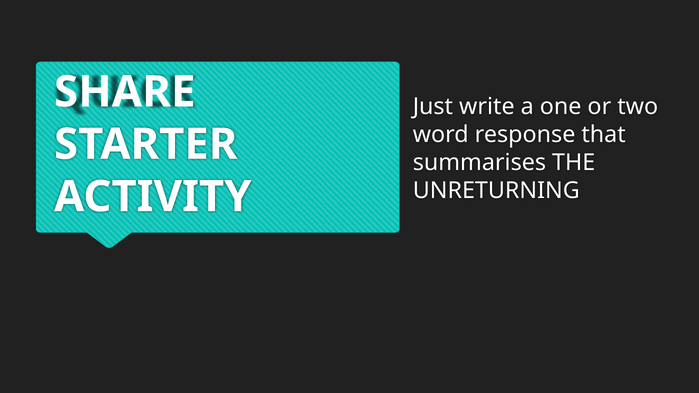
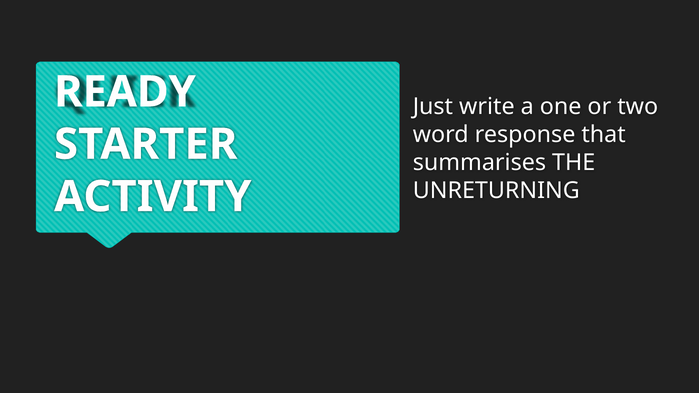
SHARE: SHARE -> READY (125, 92)
